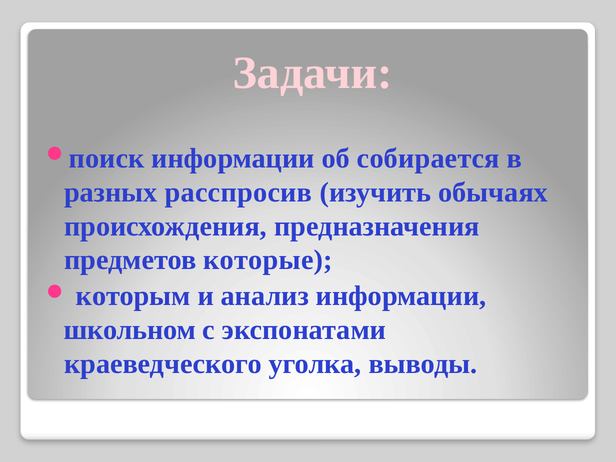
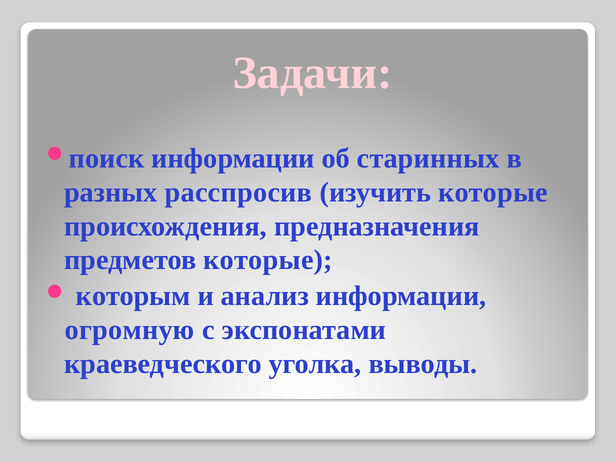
собирается: собирается -> старинных (428, 158)
изучить обычаях: обычаях -> которые (493, 192)
школьном: школьном -> огромную (130, 330)
